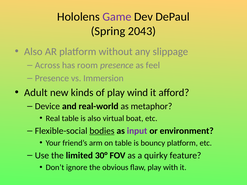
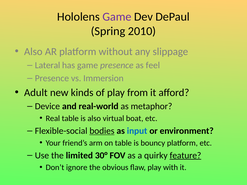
2043: 2043 -> 2010 (142, 31)
Across: Across -> Lateral (47, 65)
has room: room -> game (88, 65)
wind: wind -> from (138, 93)
input colour: purple -> blue (137, 131)
feature underline: none -> present (185, 156)
